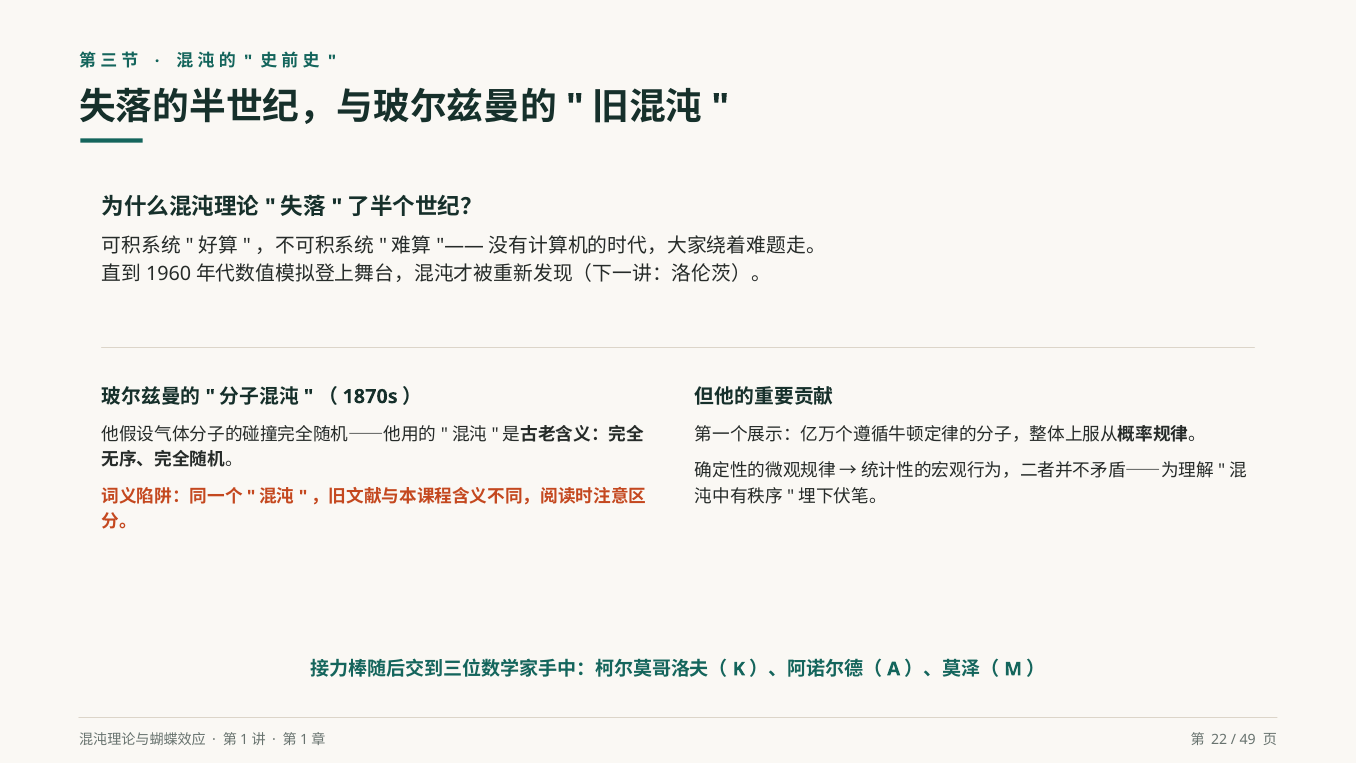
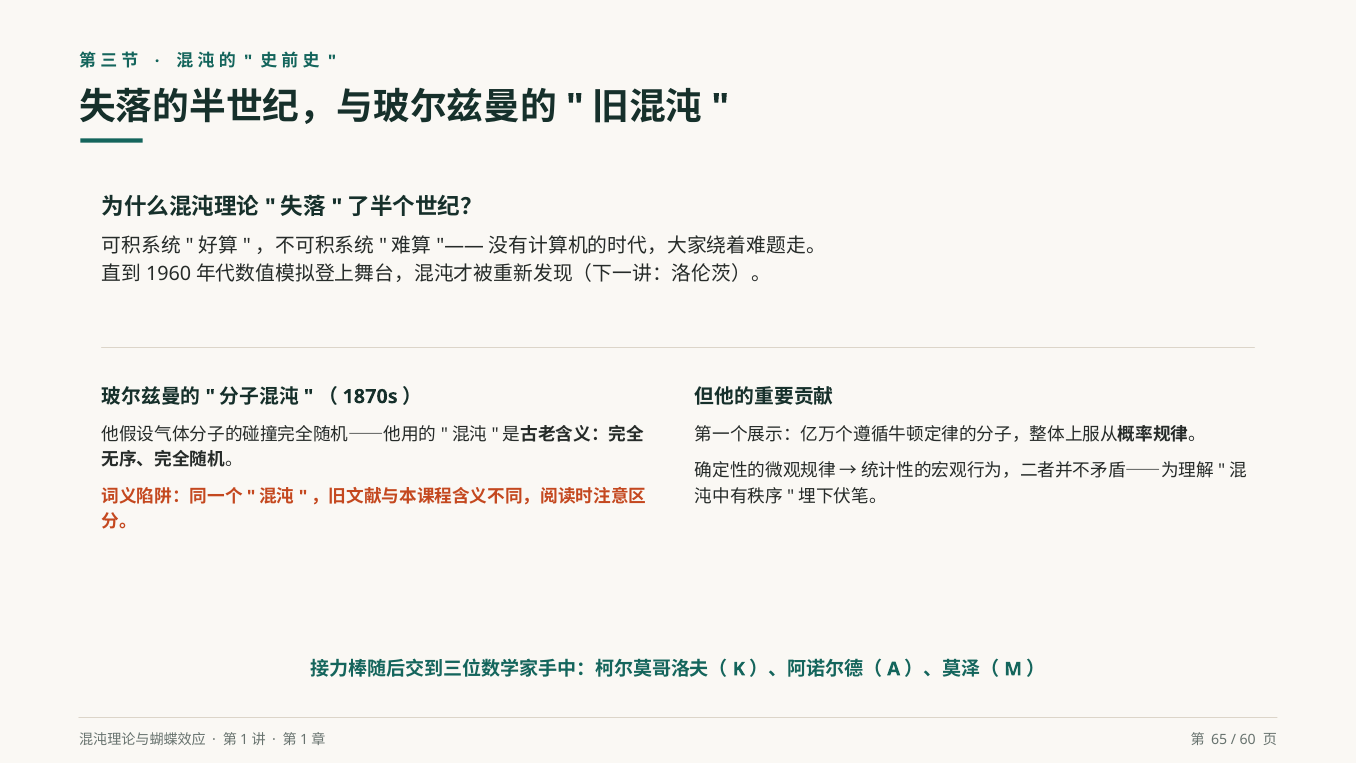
22: 22 -> 65 (1219, 740)
49: 49 -> 60 (1248, 740)
